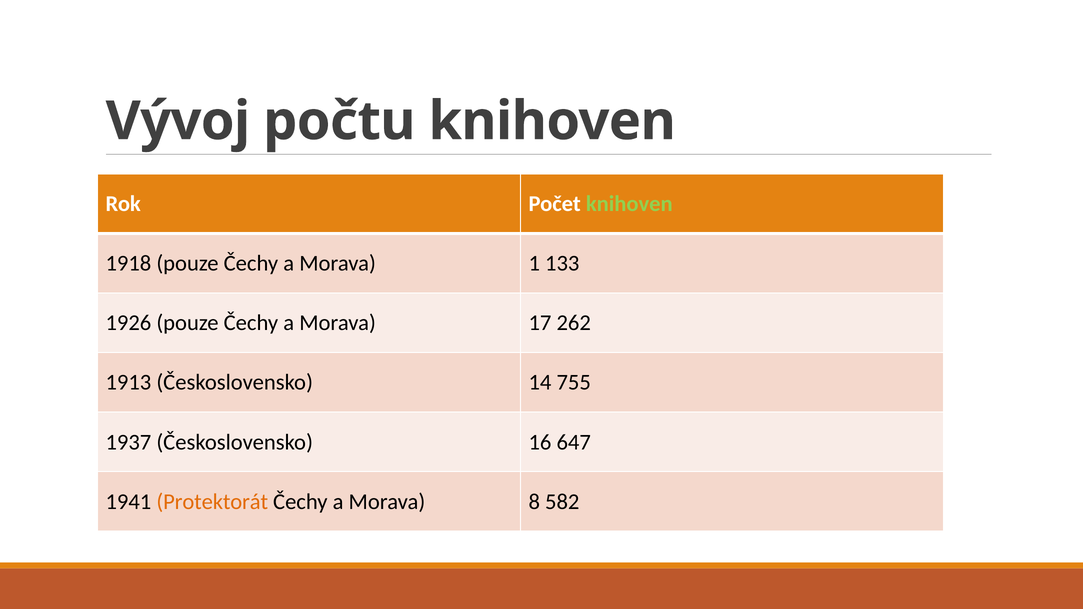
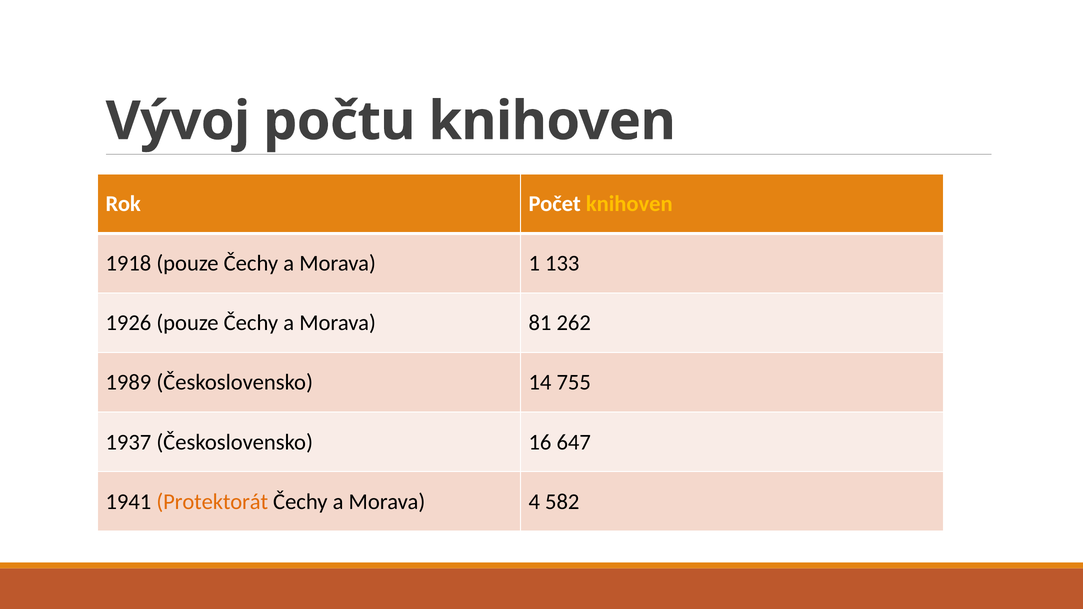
knihoven colour: light green -> yellow (629, 204)
17: 17 -> 81 (540, 323)
1913: 1913 -> 1989 (128, 383)
8: 8 -> 4 (534, 502)
